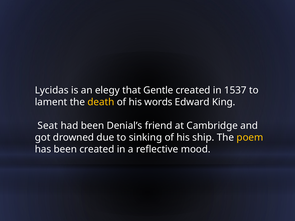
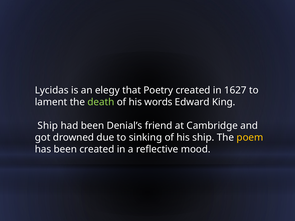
Gentle: Gentle -> Poetry (158, 90)
1537: 1537 -> 1627 (235, 90)
death colour: yellow -> light green (101, 102)
Seat: Seat -> Ship (48, 126)
